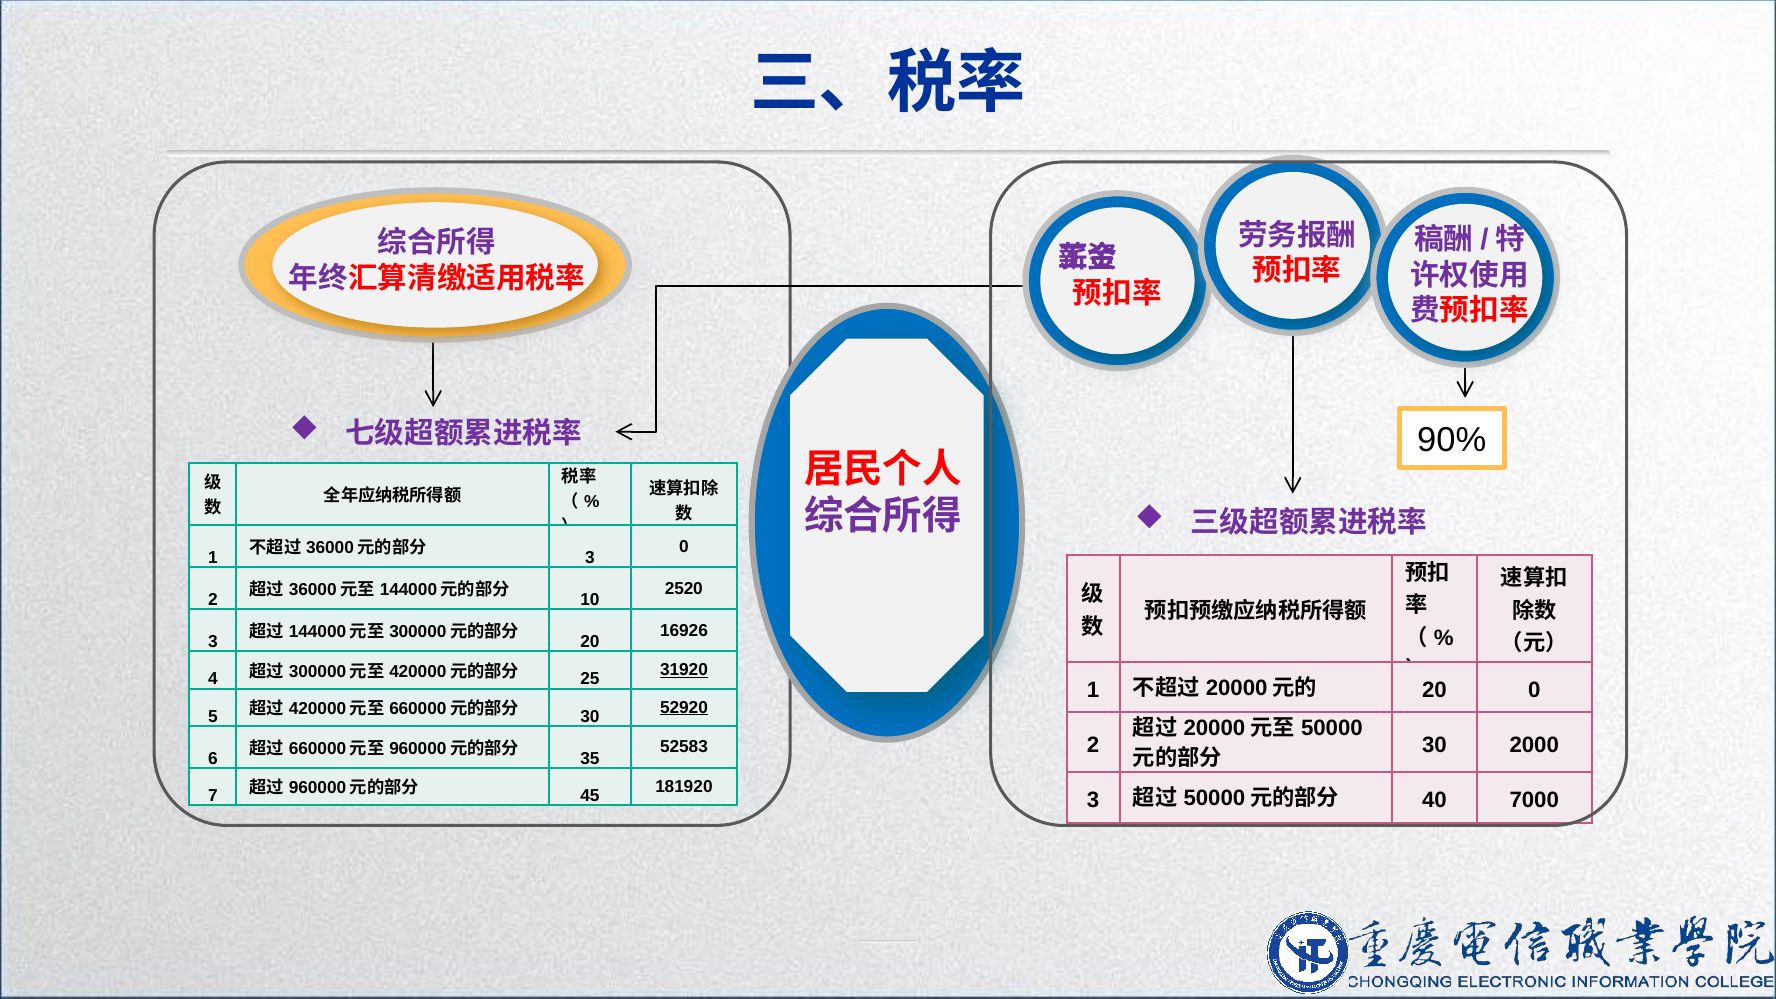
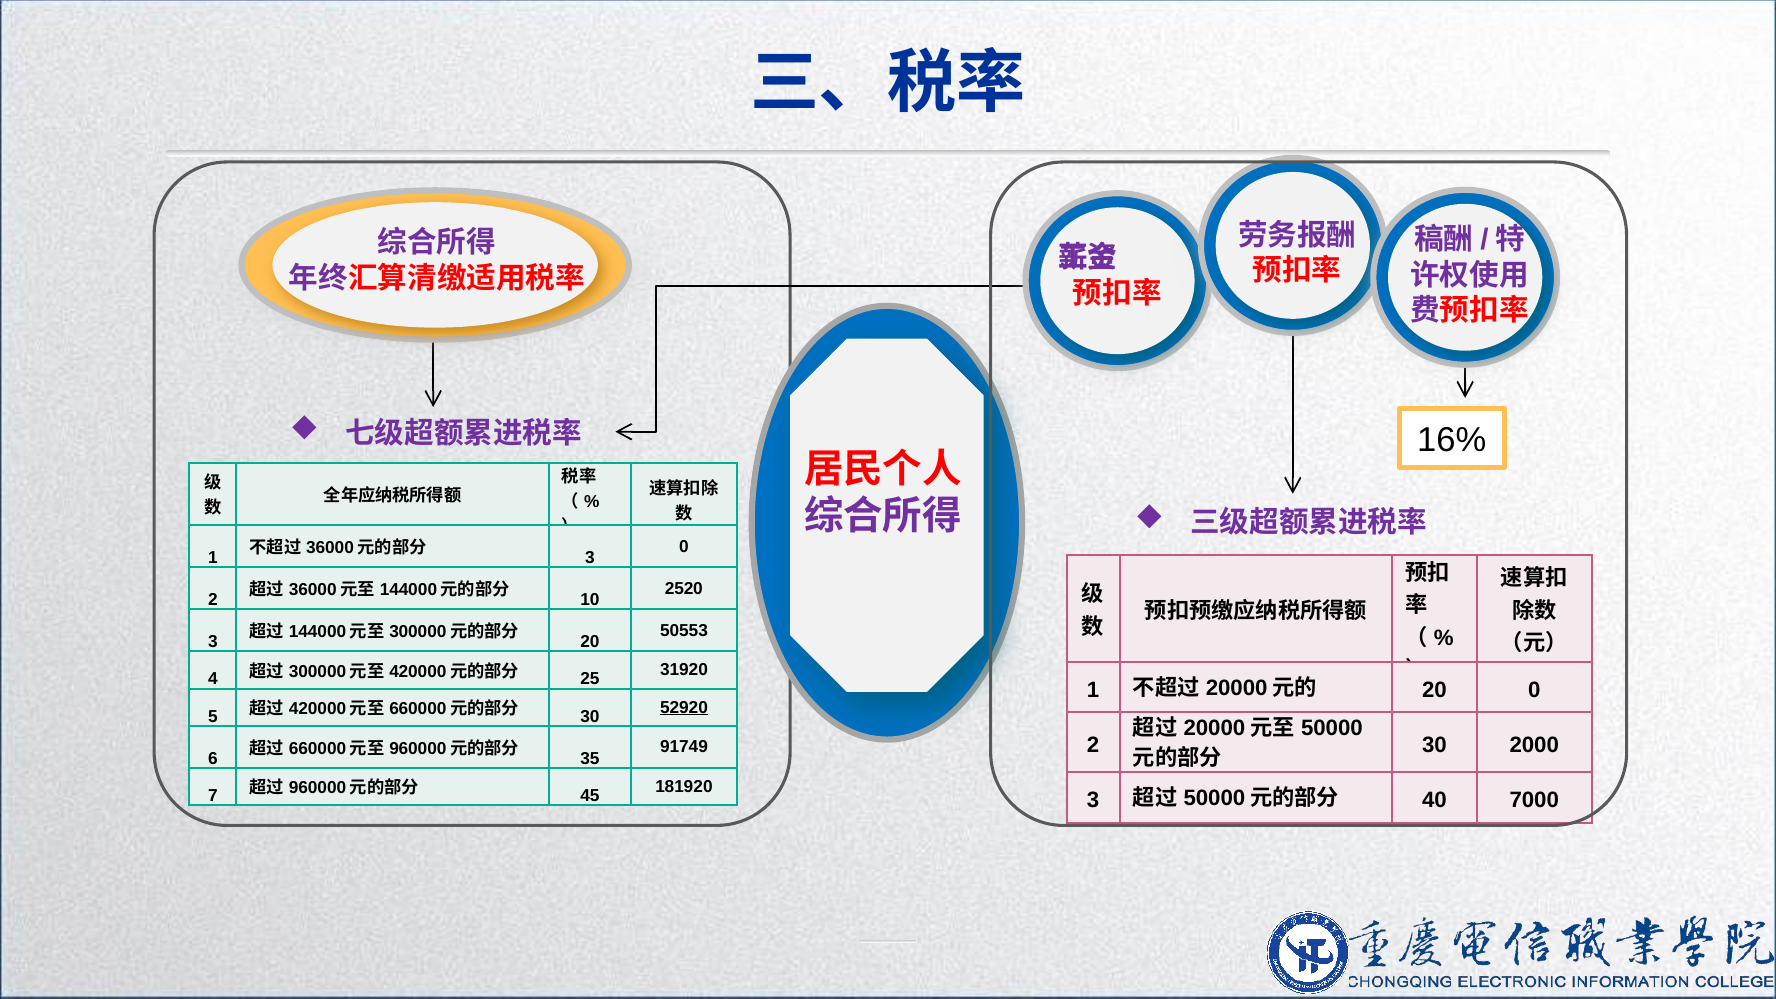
90%: 90% -> 16% (1452, 440)
16926: 16926 -> 50553 (684, 631)
31920 underline: present -> none (684, 670)
52583: 52583 -> 91749 (684, 747)
